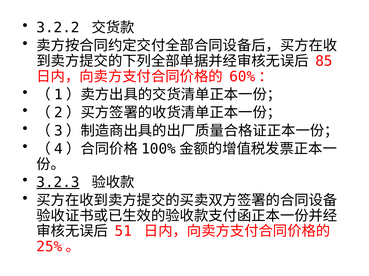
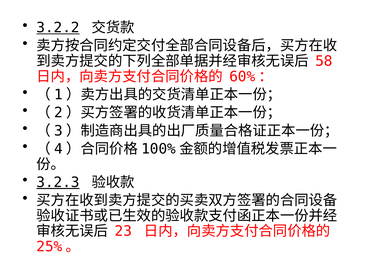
3.2.2 underline: none -> present (58, 28)
85: 85 -> 58 (324, 61)
51: 51 -> 23 (123, 232)
